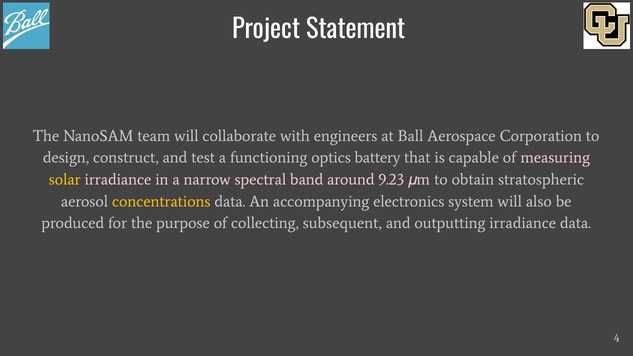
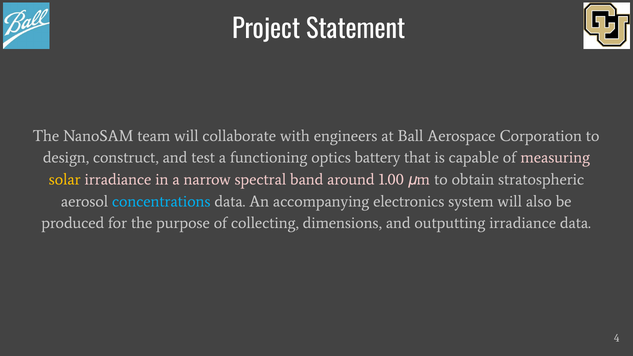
9.23: 9.23 -> 1.00 (391, 179)
concentrations colour: yellow -> light blue (161, 201)
subsequent: subsequent -> dimensions (342, 223)
